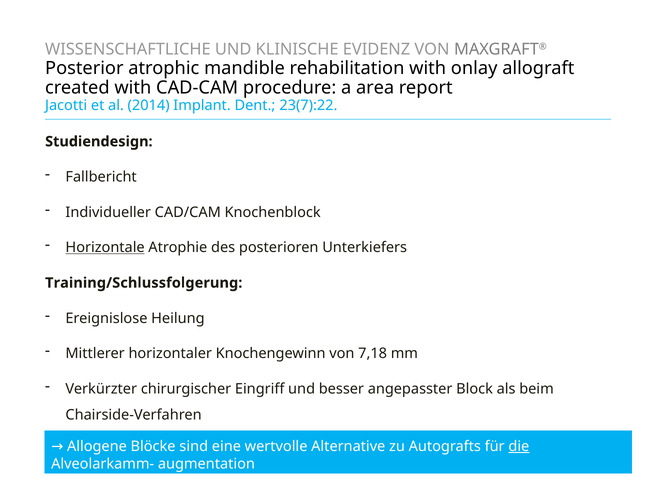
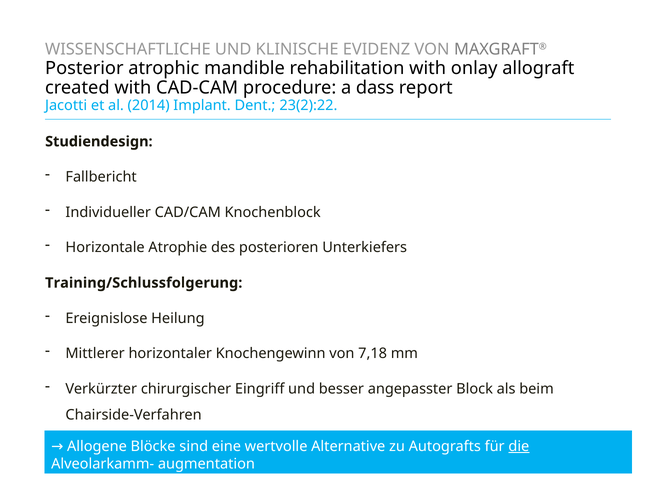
area: area -> dass (375, 88)
23(7):22: 23(7):22 -> 23(2):22 (308, 106)
Horizontale underline: present -> none (105, 248)
